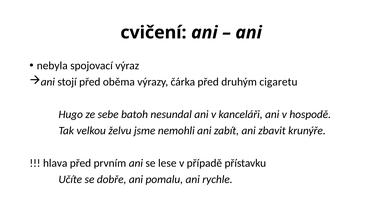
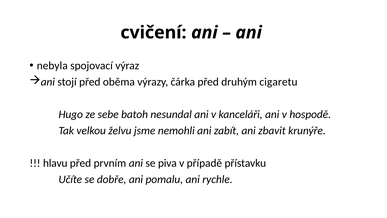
hlava: hlava -> hlavu (55, 163)
lese: lese -> piva (167, 163)
